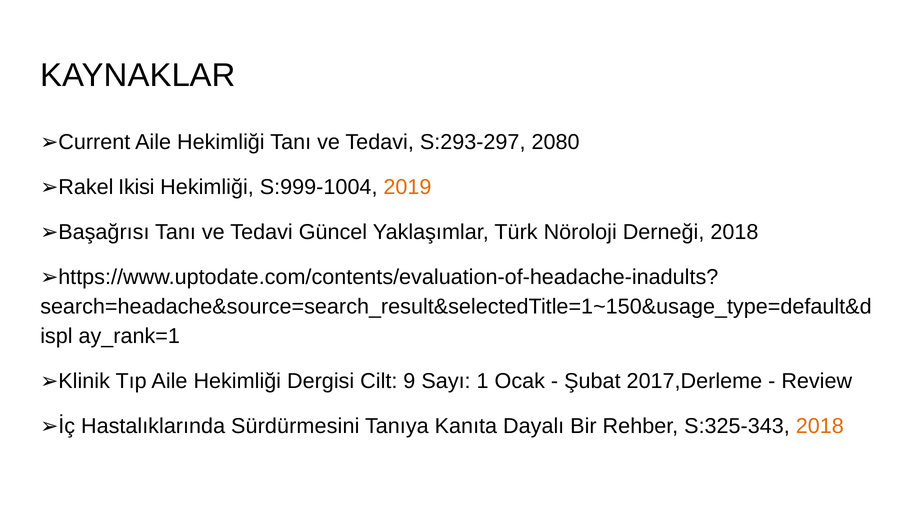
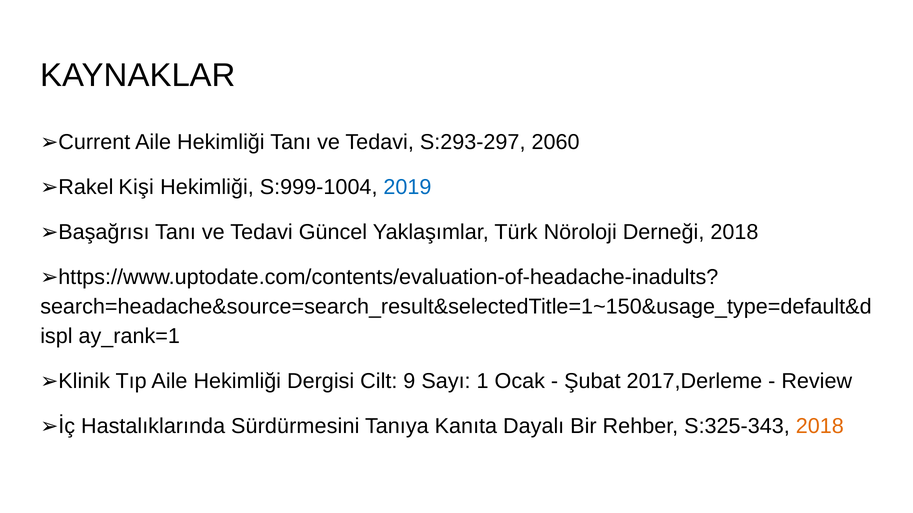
2080: 2080 -> 2060 (556, 142)
Ikisi: Ikisi -> Kişi (136, 187)
2019 colour: orange -> blue (407, 187)
